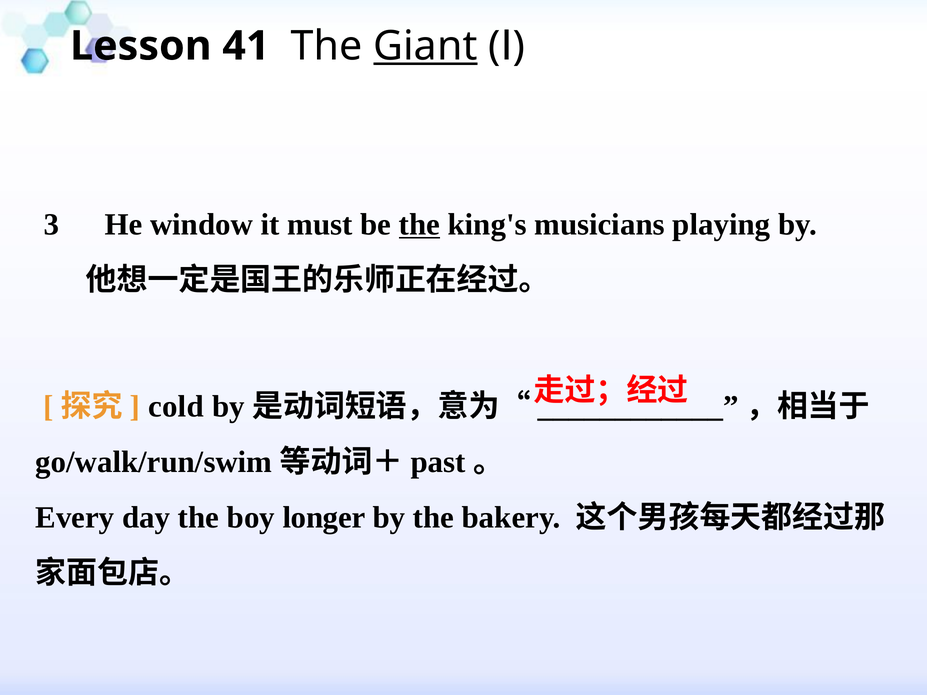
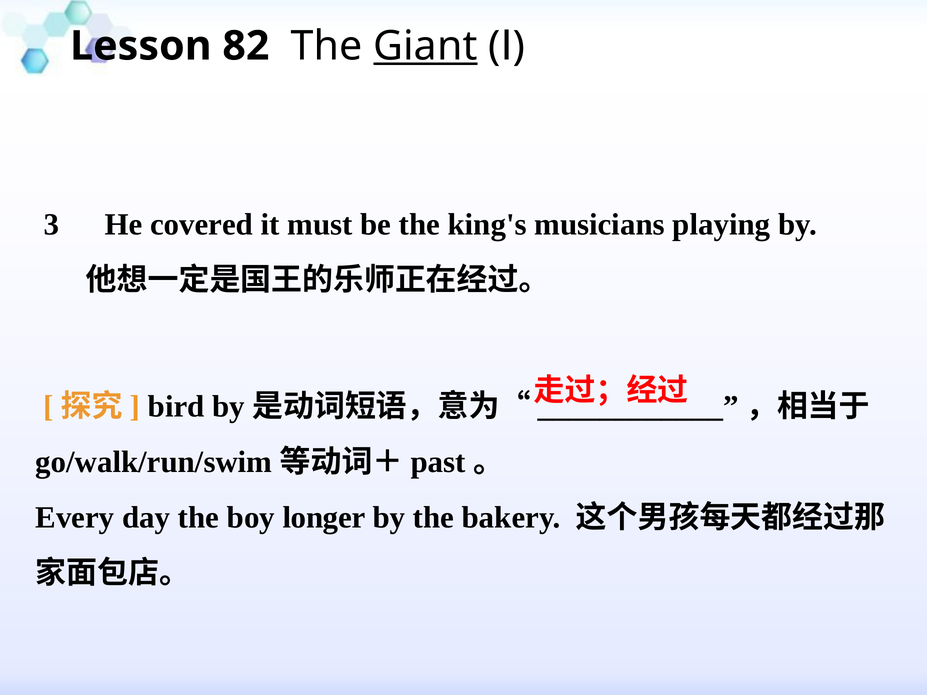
41: 41 -> 82 (246, 46)
window: window -> covered (202, 225)
the underline: present -> none (419, 225)
cold: cold -> bird (176, 406)
